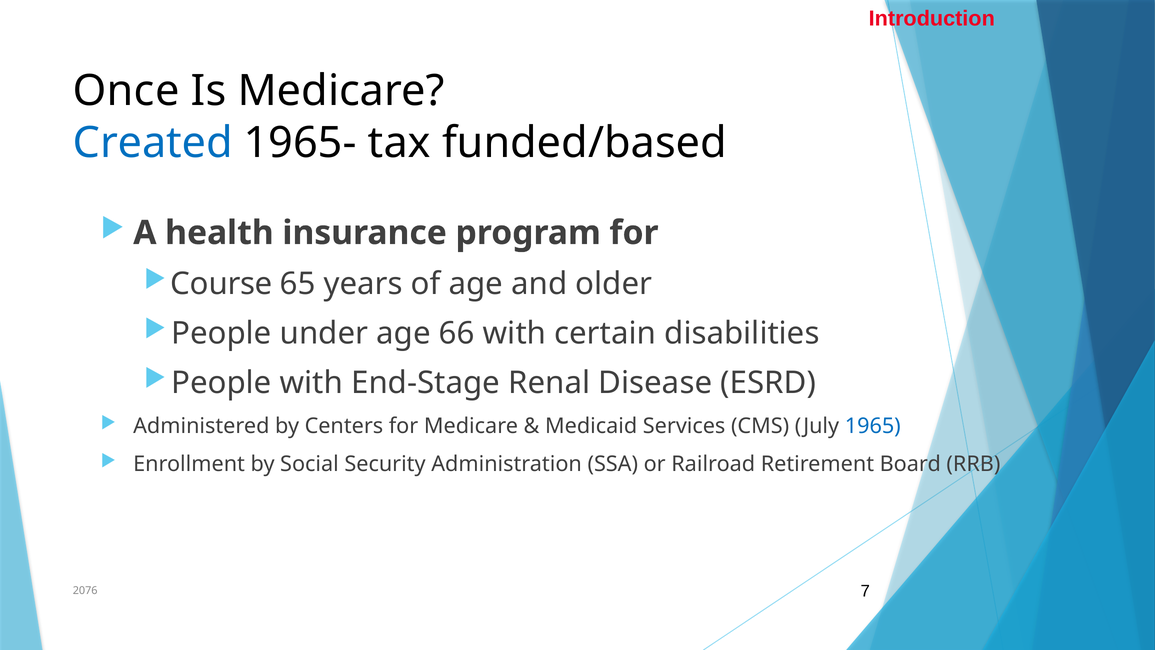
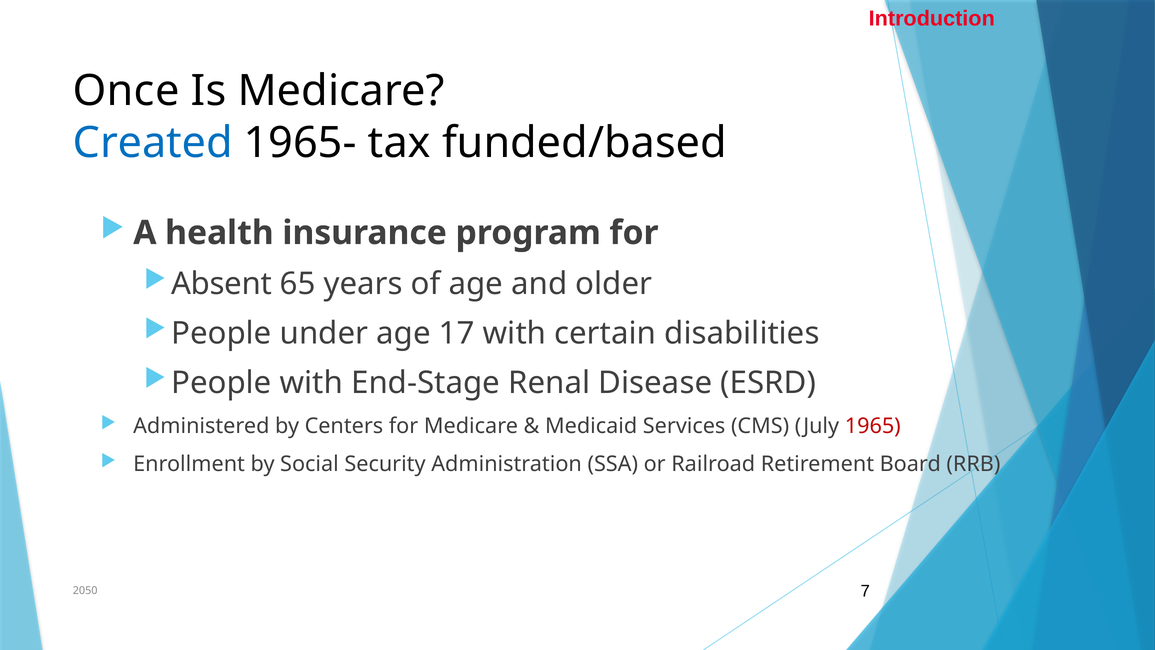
Course: Course -> Absent (221, 284)
66: 66 -> 17 (457, 333)
1965 colour: blue -> red (873, 426)
2076: 2076 -> 2050 (85, 590)
